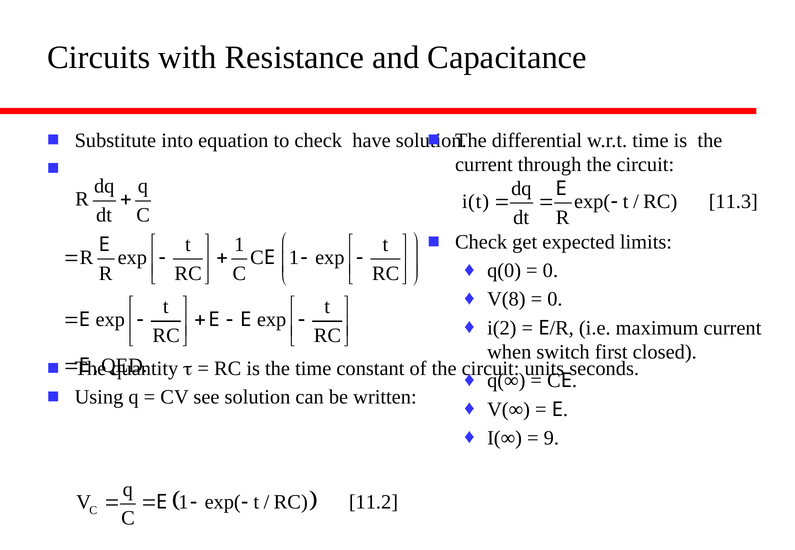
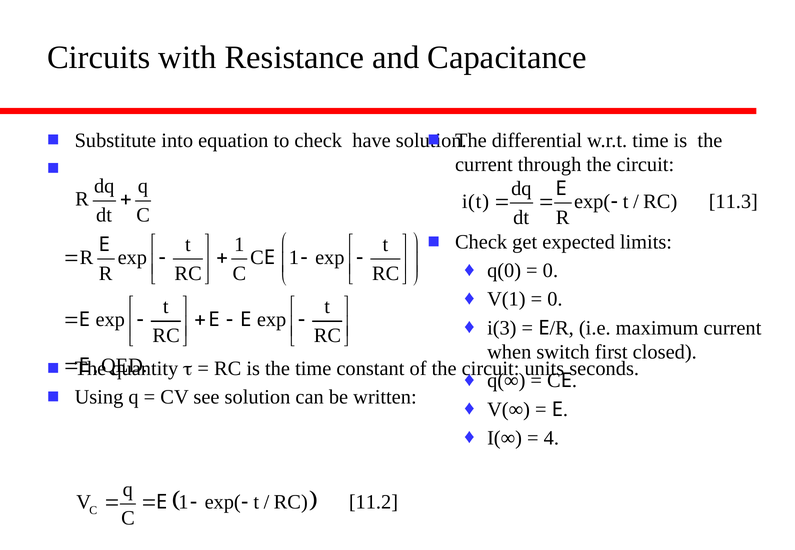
V(8: V(8 -> V(1 (506, 299)
i(2: i(2 -> i(3 (502, 328)
9: 9 -> 4 (551, 438)
